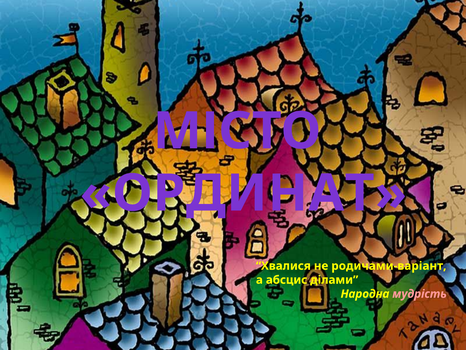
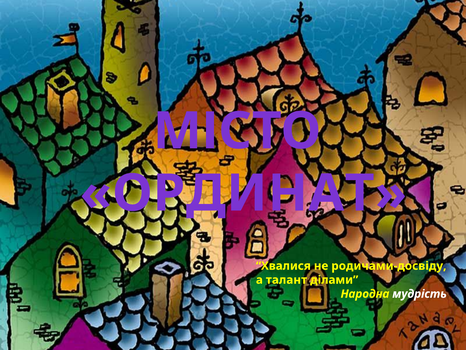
родичами-варіант: родичами-варіант -> родичами-досвіду (389, 266)
абсцис: абсцис -> талант (286, 280)
мудрість colour: pink -> white (420, 294)
